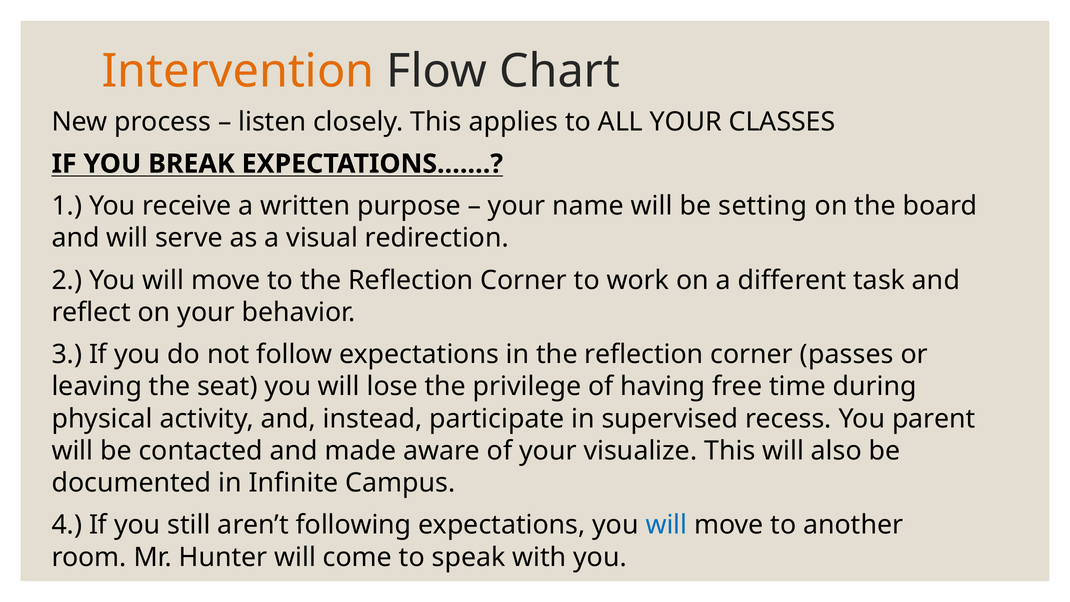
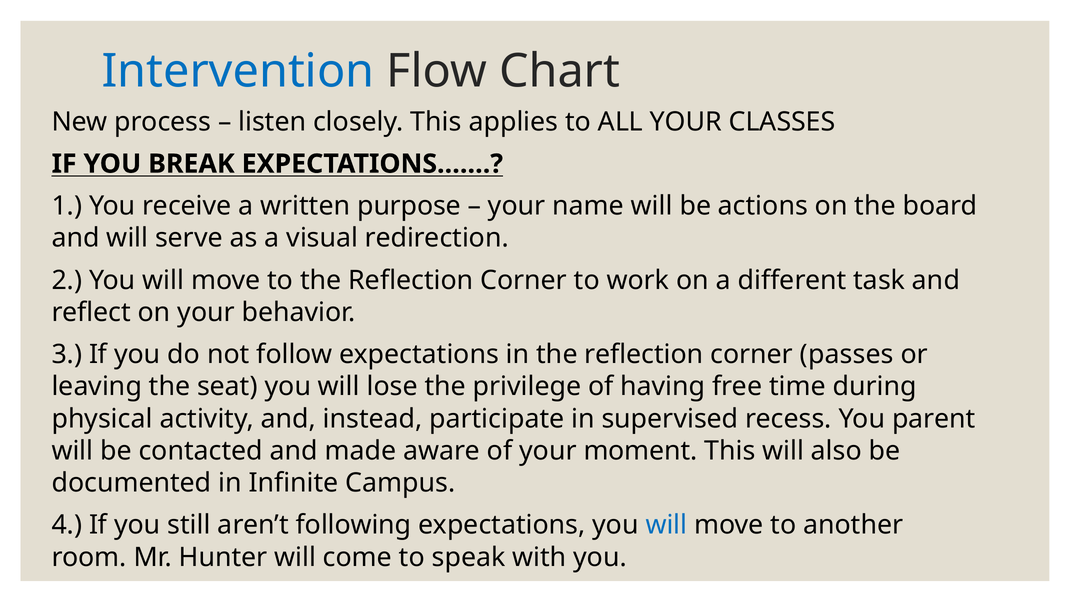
Intervention colour: orange -> blue (238, 71)
setting: setting -> actions (763, 206)
visualize: visualize -> moment (640, 451)
